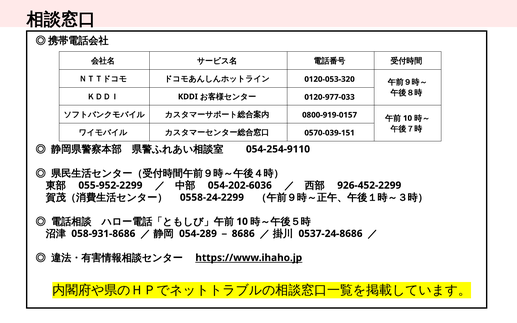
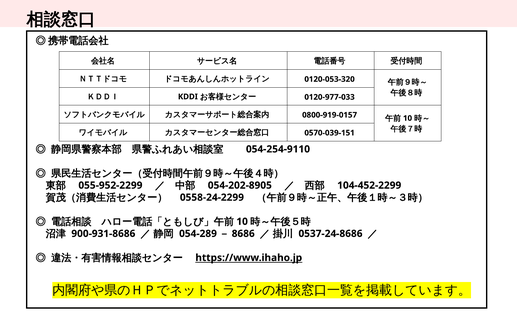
054-202-6036: 054-202-6036 -> 054-202-8905 (240, 185)
926-452-2299: 926-452-2299 -> 104-452-2299 (369, 185)
058-931-8686: 058-931-8686 -> 900-931-8686 (103, 234)
